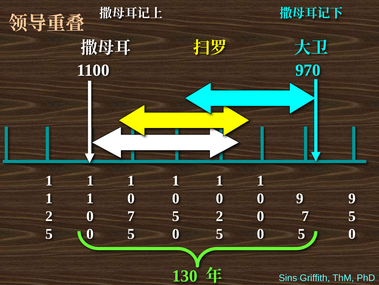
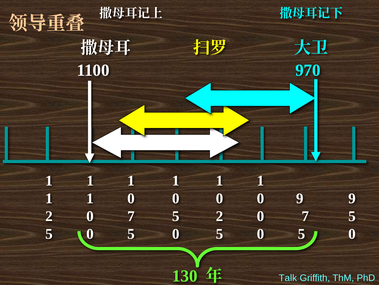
Sins: Sins -> Talk (288, 277)
